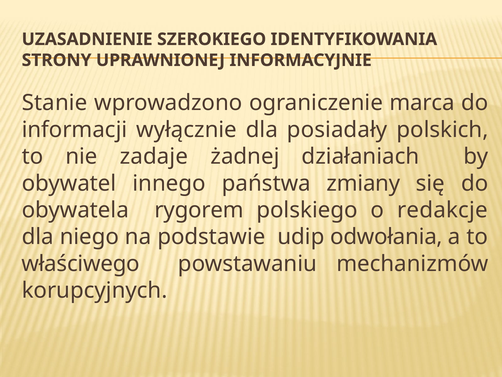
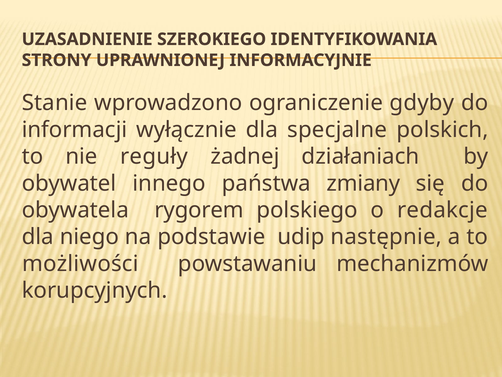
marca: marca -> gdyby (422, 103)
posiadały: posiadały -> specjalne (337, 130)
zadaje: zadaje -> reguły (154, 156)
odwołania: odwołania -> następnie (386, 237)
właściwego: właściwego -> możliwości (80, 263)
